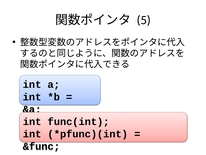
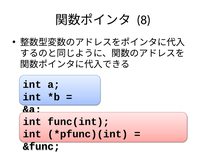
5: 5 -> 8 (144, 20)
